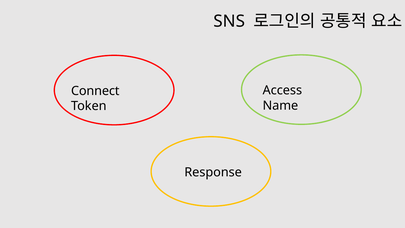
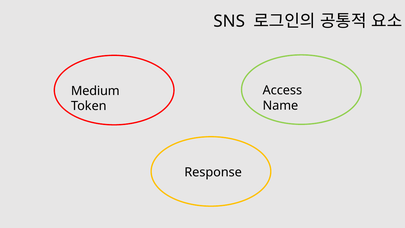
Connect: Connect -> Medium (95, 91)
